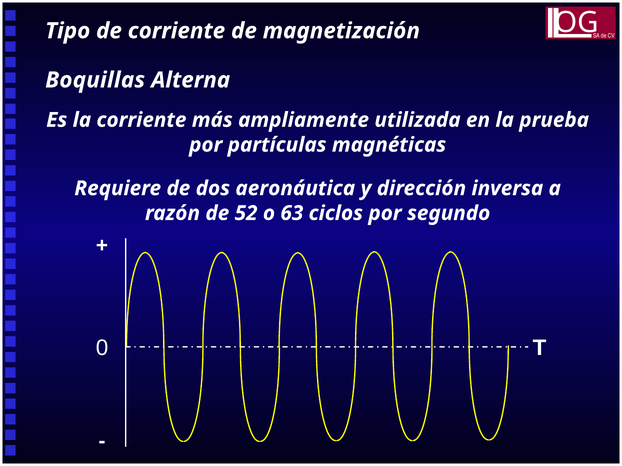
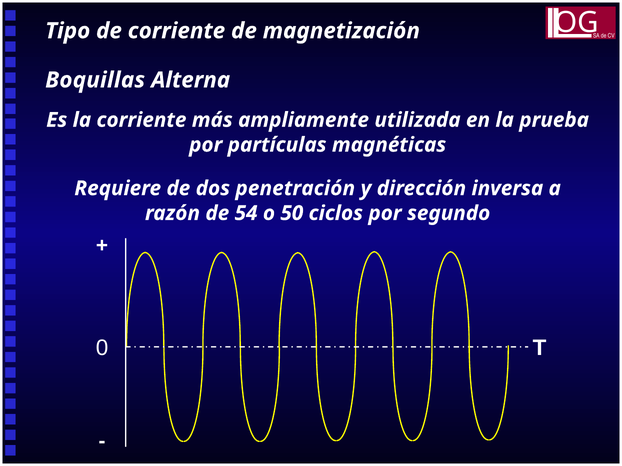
aeronáutica: aeronáutica -> penetración (295, 189)
52: 52 -> 54 (246, 213)
63: 63 -> 50 (292, 213)
